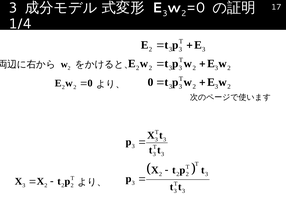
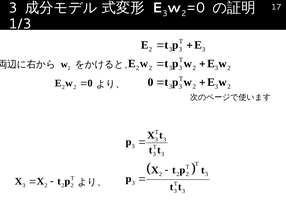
1/4: 1/4 -> 1/3 (20, 24)
